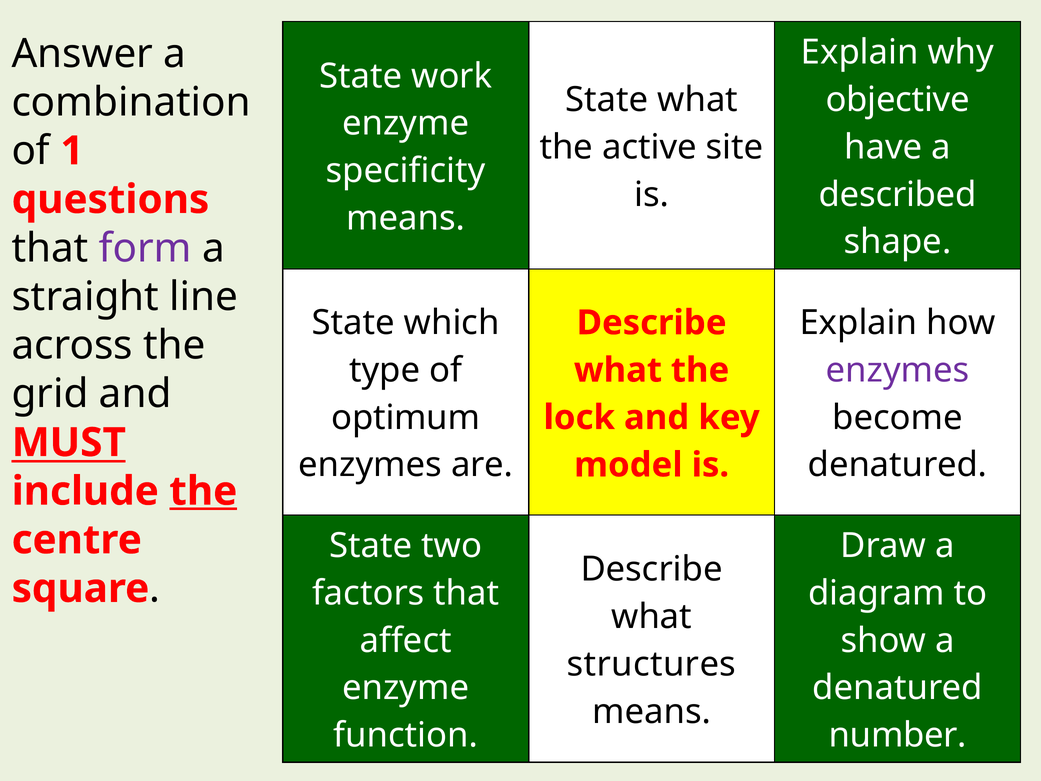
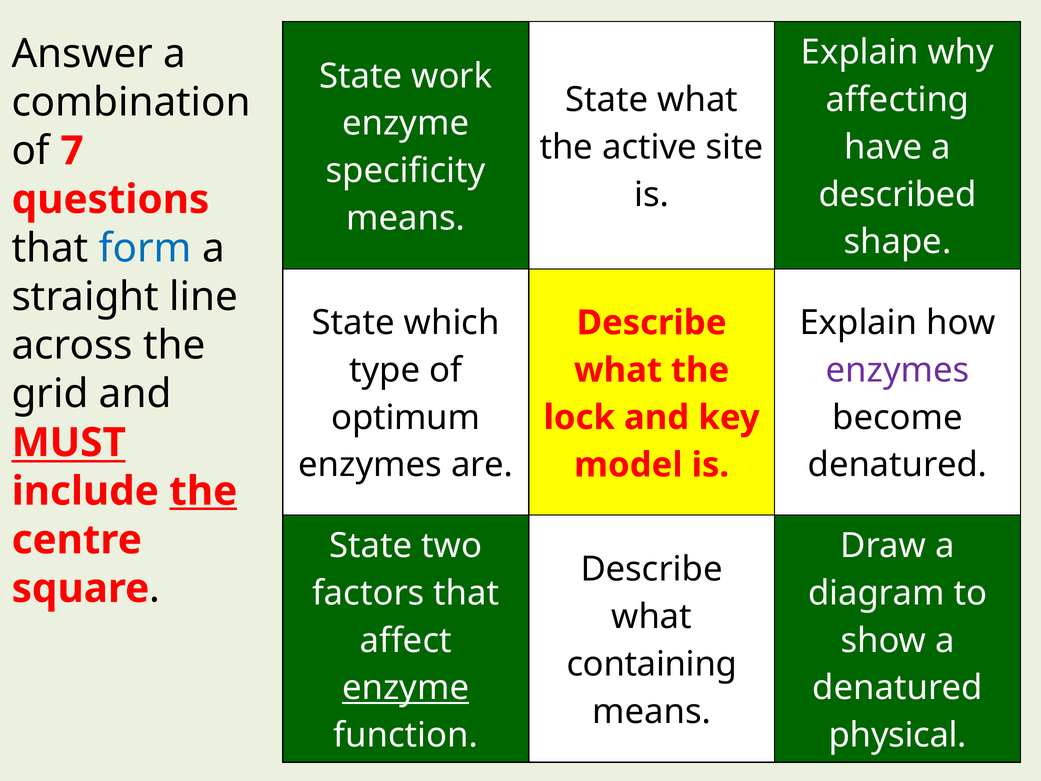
objective: objective -> affecting (898, 100)
1: 1 -> 7 (72, 151)
form colour: purple -> blue (145, 248)
structures: structures -> containing (652, 664)
enzyme underline: none -> present (406, 688)
number: number -> physical (898, 735)
